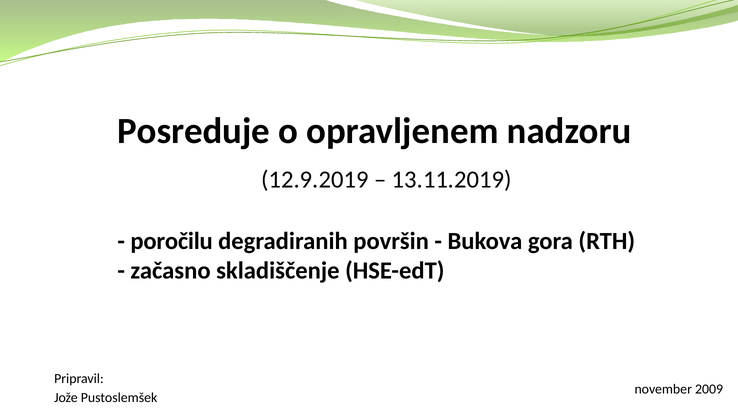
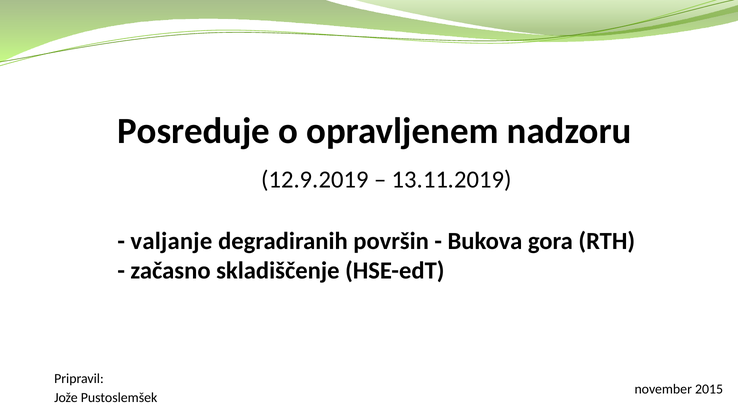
poročilu: poročilu -> valjanje (171, 241)
2009: 2009 -> 2015 (709, 389)
